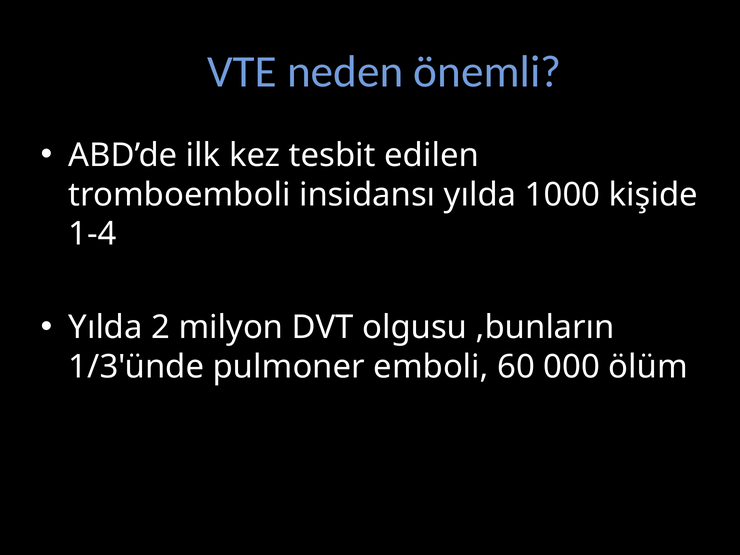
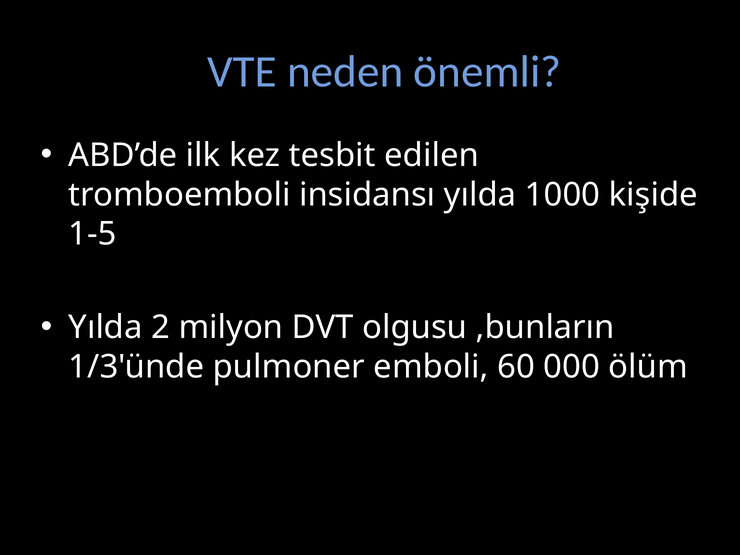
1-4: 1-4 -> 1-5 (93, 234)
